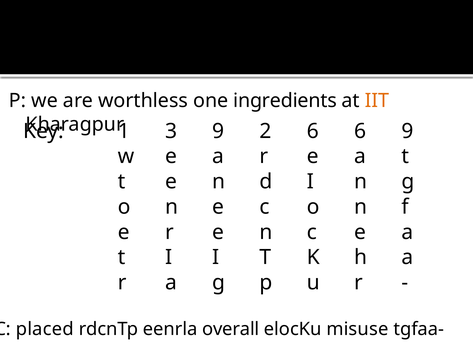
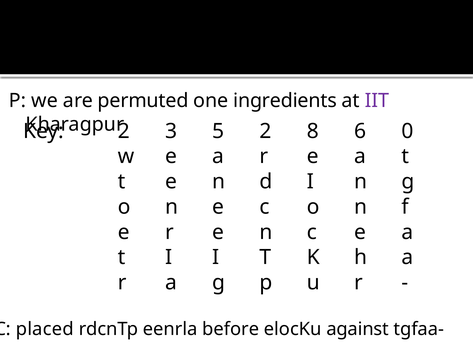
worthless: worthless -> permuted (143, 101)
IIT colour: orange -> purple (377, 101)
1: 1 -> 2 (124, 131)
3 9: 9 -> 5 (218, 131)
2 6: 6 -> 8 (313, 131)
6 9: 9 -> 0 (408, 131)
overall: overall -> before (231, 329)
misuse: misuse -> against (358, 329)
